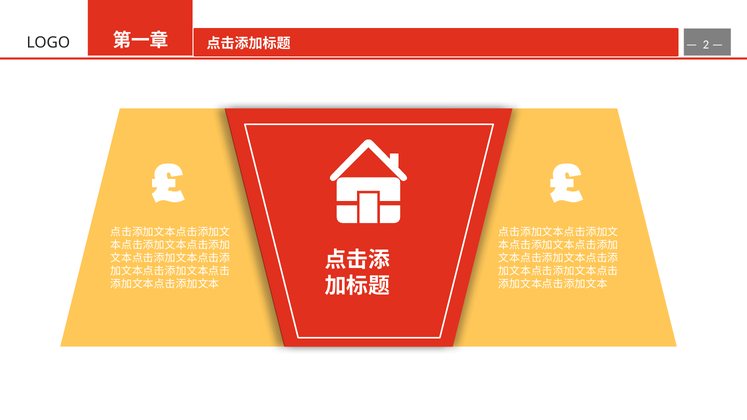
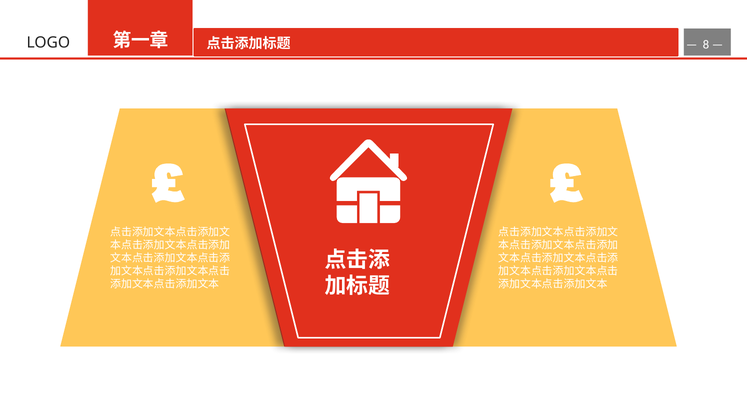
2: 2 -> 8 (706, 45)
